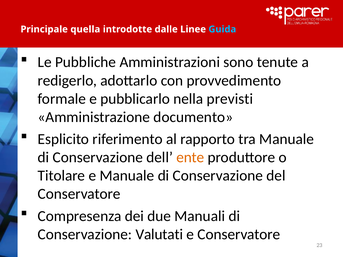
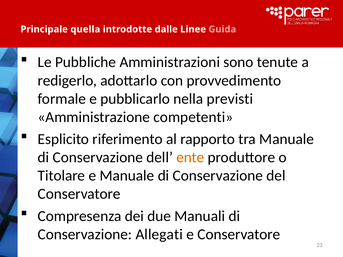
Guida colour: light blue -> pink (222, 29)
documento: documento -> competenti (193, 117)
Valutati: Valutati -> Allegati (159, 235)
